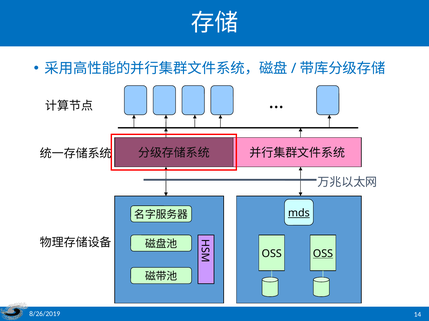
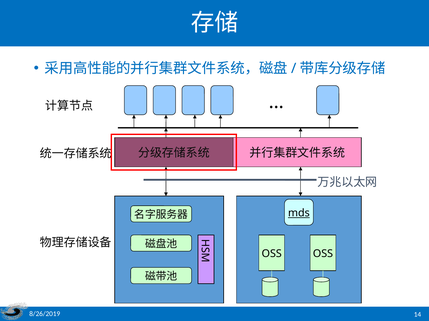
OSS underline: present -> none (323, 254)
